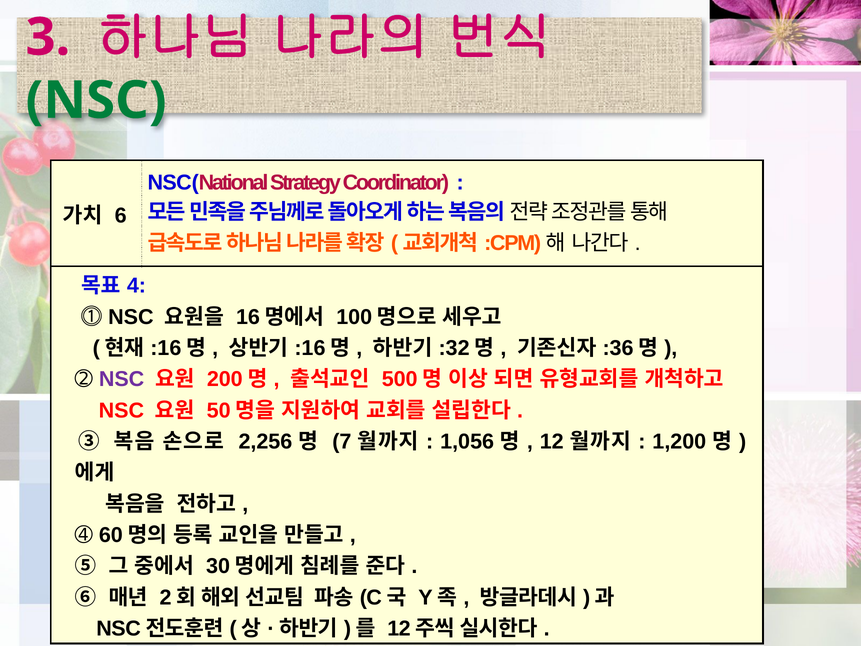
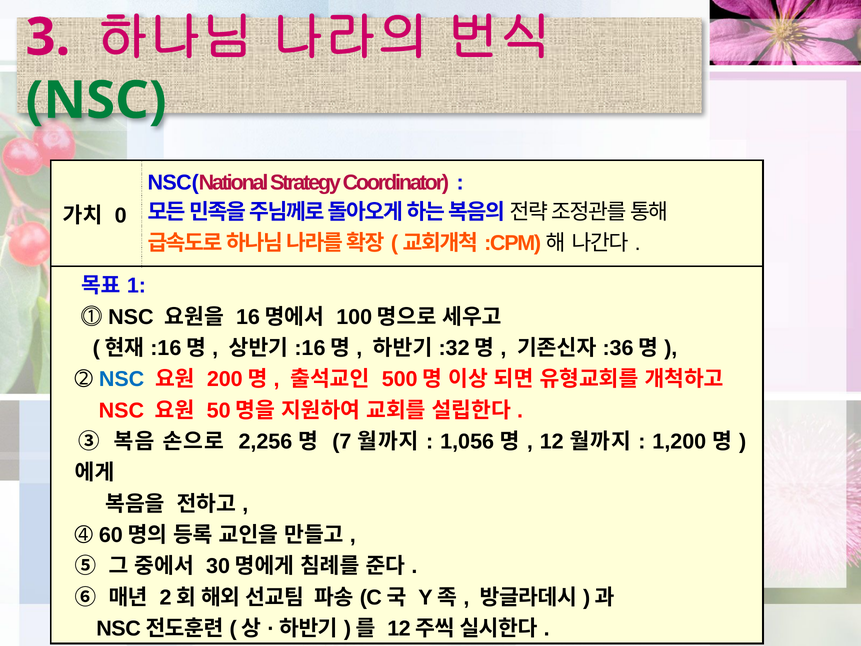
6: 6 -> 0 (121, 215)
4: 4 -> 1 (136, 286)
NSC colour: purple -> blue (122, 379)
